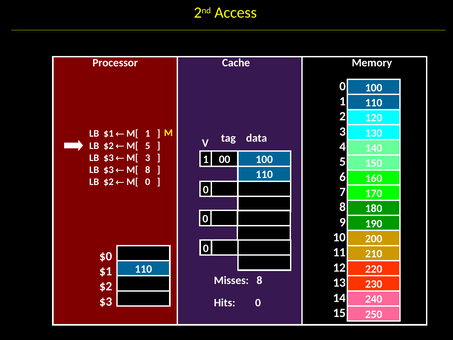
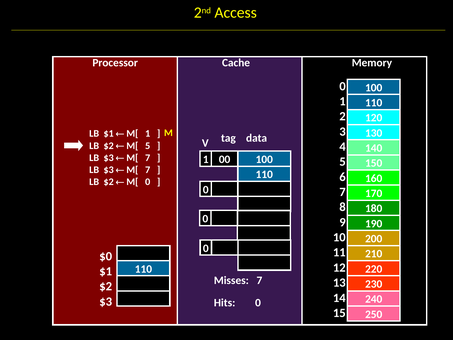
3: 3 -> 7 (148, 158)
8: 8 -> 7 (148, 170)
Misses 8: 8 -> 7 (259, 280)
